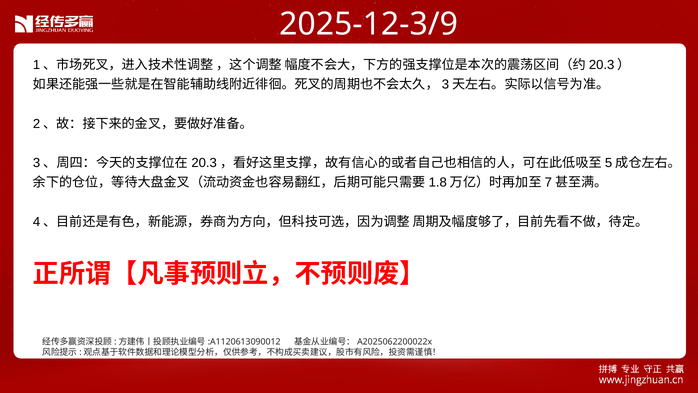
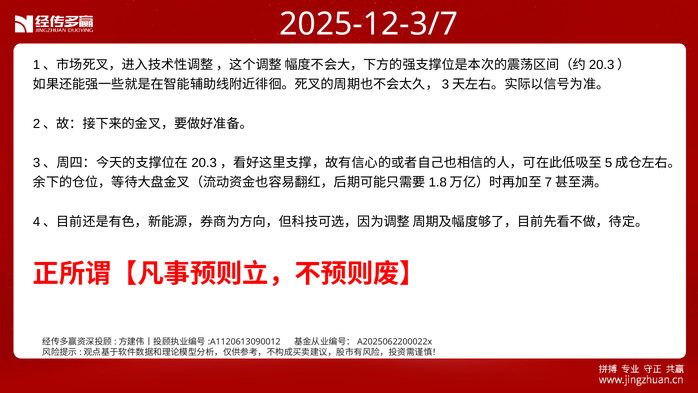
2025-12-3/9: 2025-12-3/9 -> 2025-12-3/7 (369, 24)
